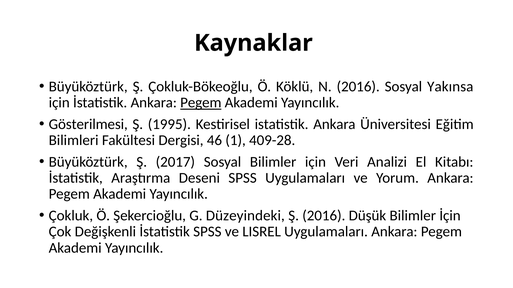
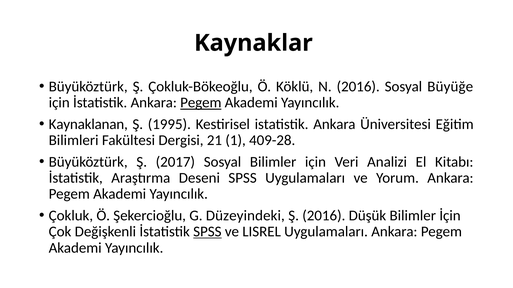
Yakınsa: Yakınsa -> Büyüğe (450, 87)
Gösterilmesi: Gösterilmesi -> Kaynaklanan (88, 124)
46: 46 -> 21 (214, 141)
SPSS underline: none -> present (207, 232)
